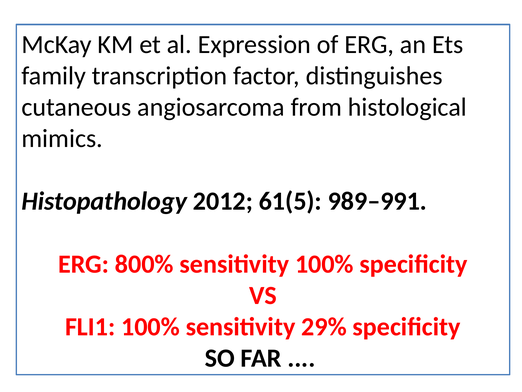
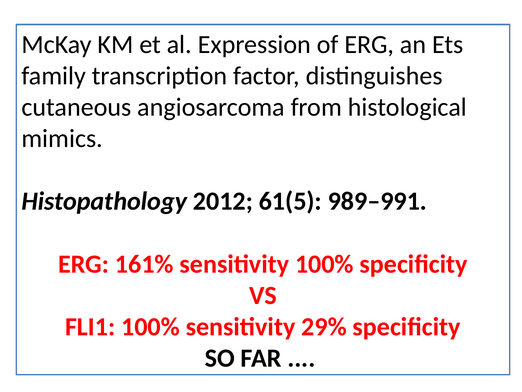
800%: 800% -> 161% (144, 264)
